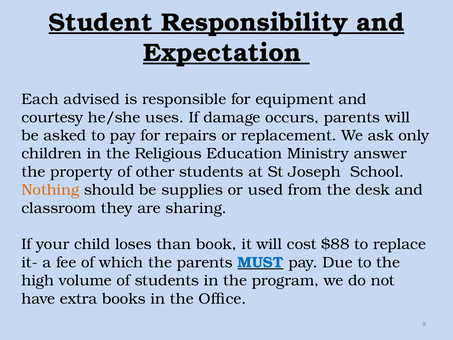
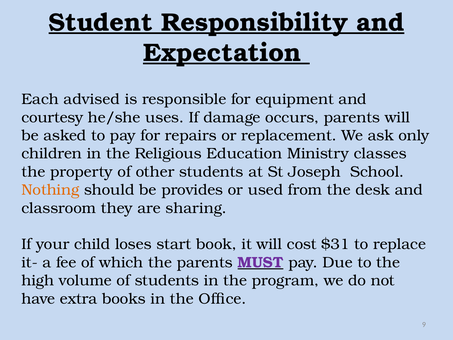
answer: answer -> classes (380, 154)
supplies: supplies -> provides (192, 190)
than: than -> start (174, 244)
$88: $88 -> $31 (335, 244)
MUST colour: blue -> purple (261, 262)
